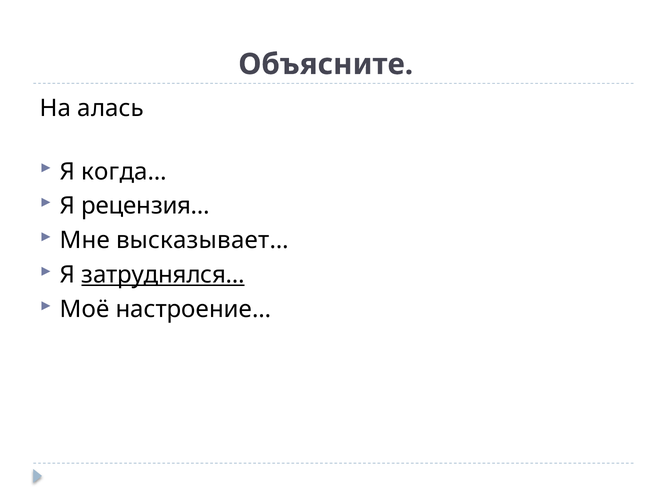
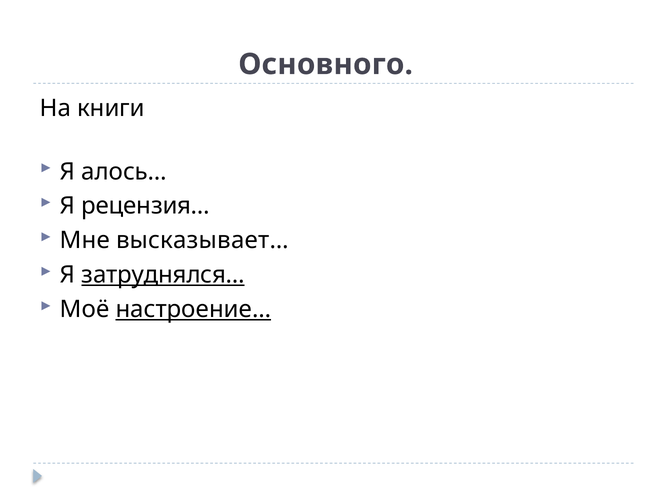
Объясните: Объясните -> Основного (326, 64)
алась: алась -> книги (111, 108)
когда…: когда… -> алось… (124, 172)
настроение… underline: none -> present (193, 310)
